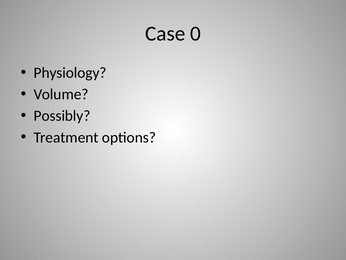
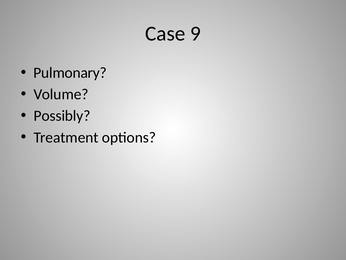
0: 0 -> 9 (195, 33)
Physiology: Physiology -> Pulmonary (70, 73)
